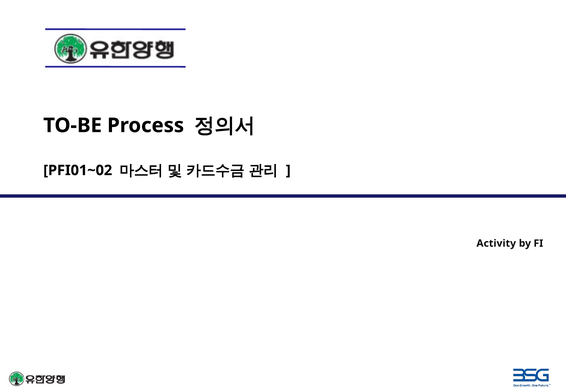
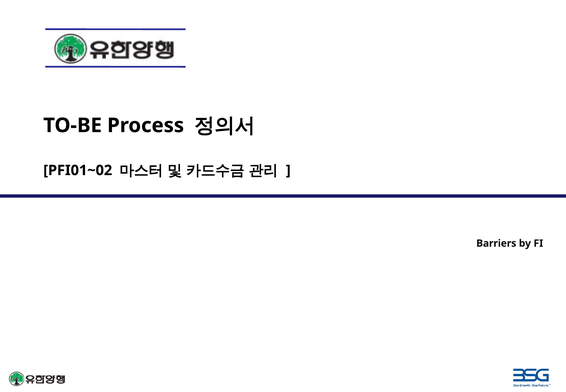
Activity: Activity -> Barriers (496, 243)
